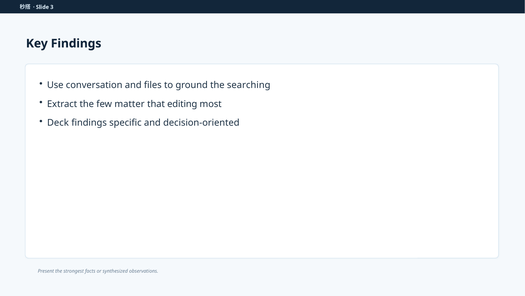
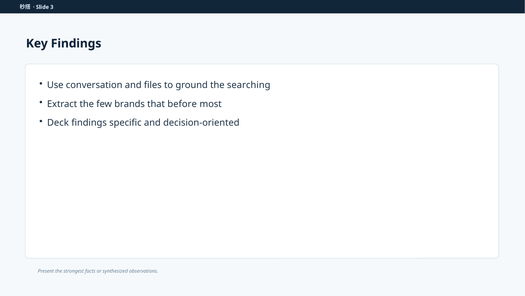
matter: matter -> brands (130, 104)
editing: editing -> before (182, 104)
